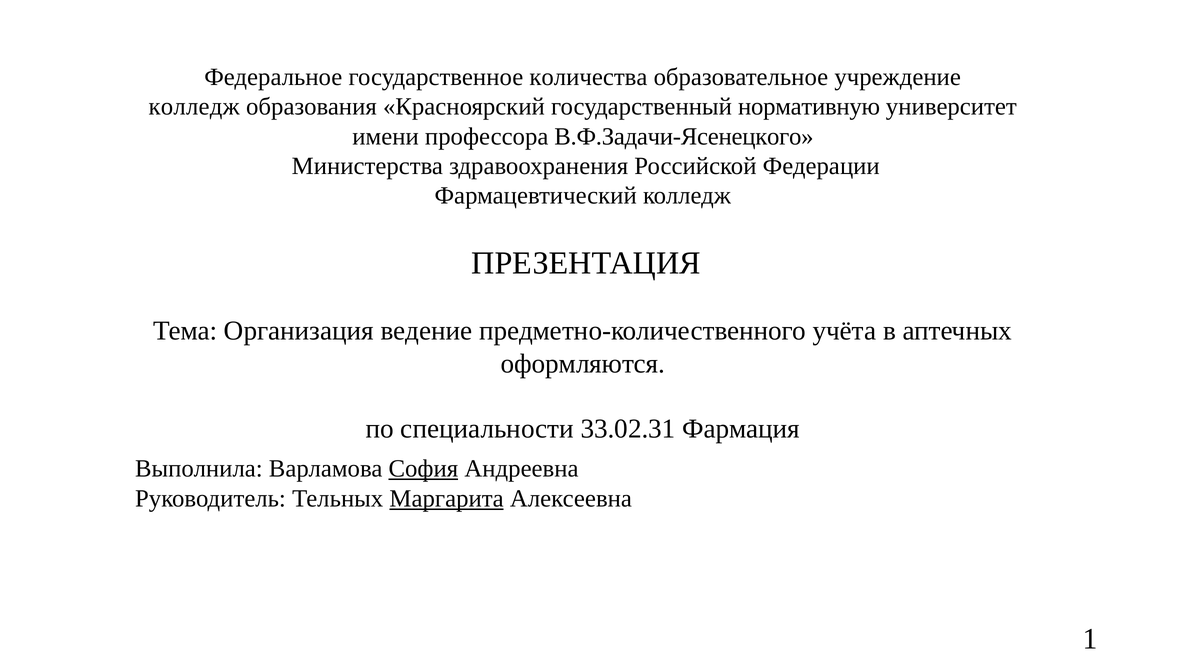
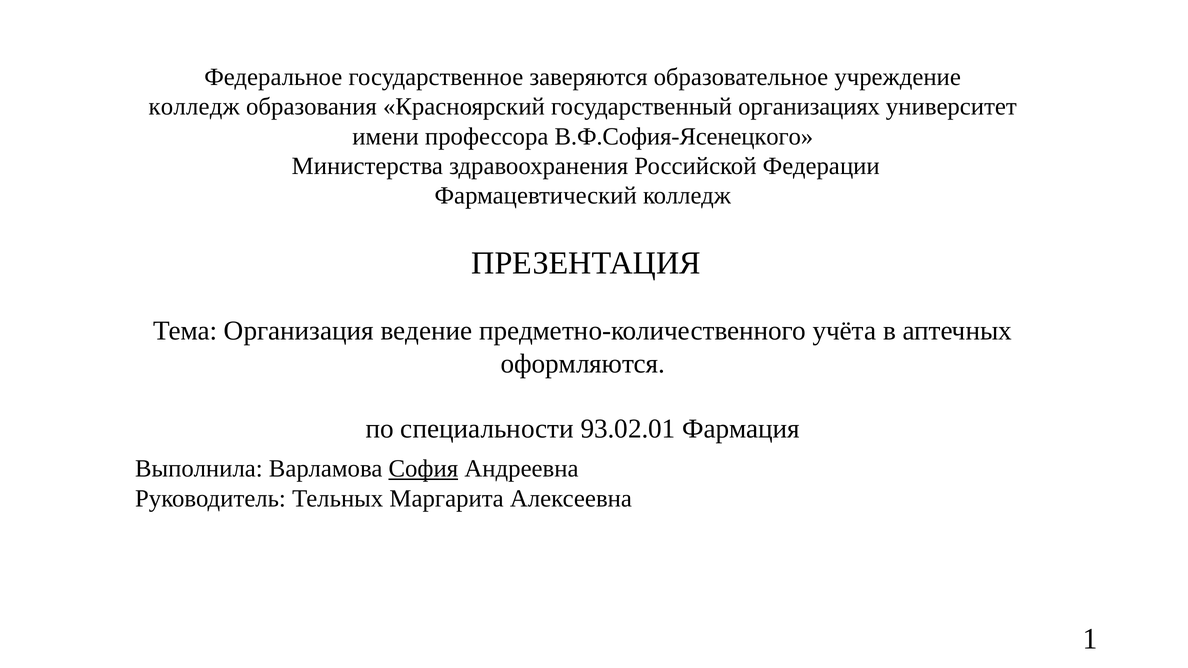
количества: количества -> заверяются (588, 77)
нормативную: нормативную -> организациях (809, 107)
В.Ф.Задачи-Ясенецкого: В.Ф.Задачи-Ясенецкого -> В.Ф.София-Ясенецкого (684, 136)
33.02.31: 33.02.31 -> 93.02.01 (628, 429)
Маргарита underline: present -> none (447, 499)
